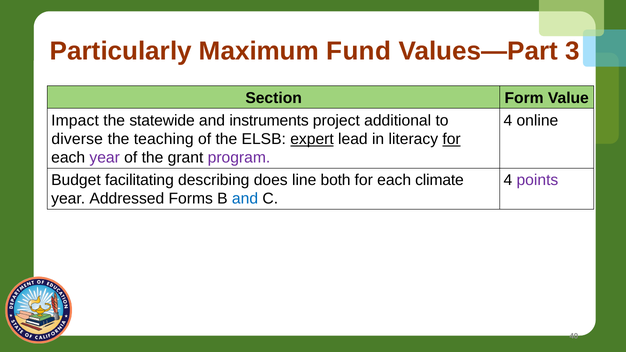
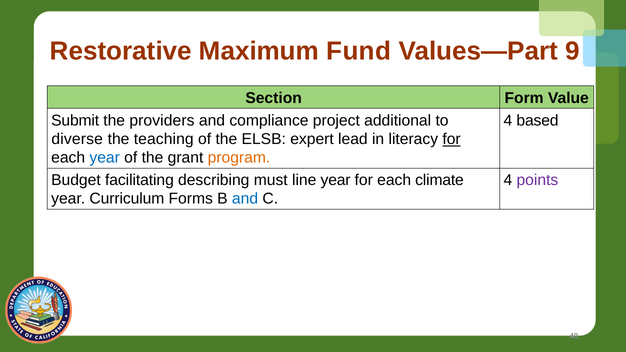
Particularly: Particularly -> Restorative (121, 51)
3: 3 -> 9 (572, 51)
Impact: Impact -> Submit (75, 120)
statewide: statewide -> providers (162, 120)
instruments: instruments -> compliance (269, 120)
online: online -> based (538, 120)
expert underline: present -> none (312, 139)
year colour: purple -> blue (105, 158)
program colour: purple -> orange (239, 158)
does: does -> must (271, 180)
line both: both -> year (336, 180)
Addressed: Addressed -> Curriculum (127, 199)
